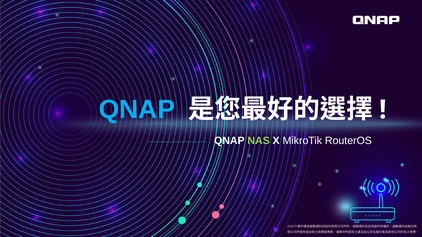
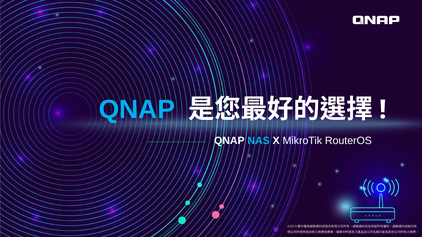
NAS colour: light green -> light blue (259, 141)
